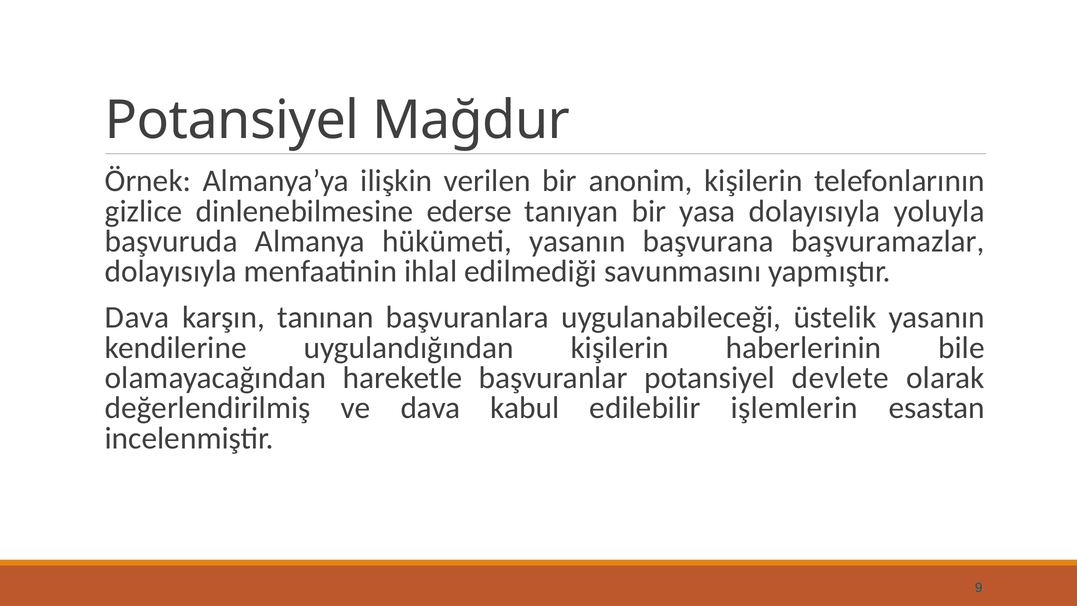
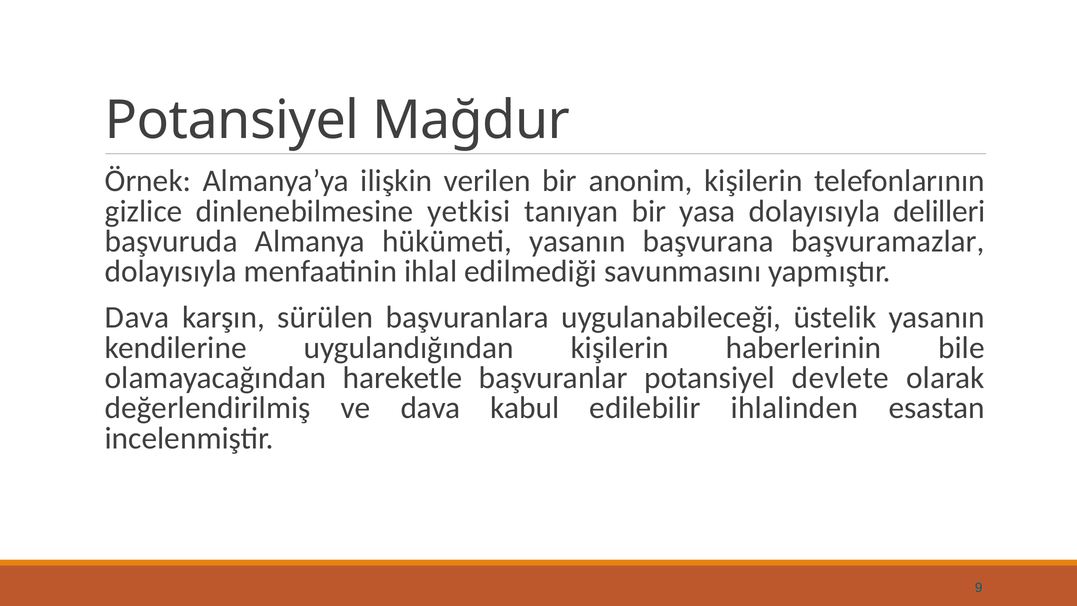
ederse: ederse -> yetkisi (469, 211)
yoluyla: yoluyla -> delilleri (939, 211)
tanınan: tanınan -> sürülen (325, 317)
işlemlerin: işlemlerin -> ihlalinden (794, 408)
